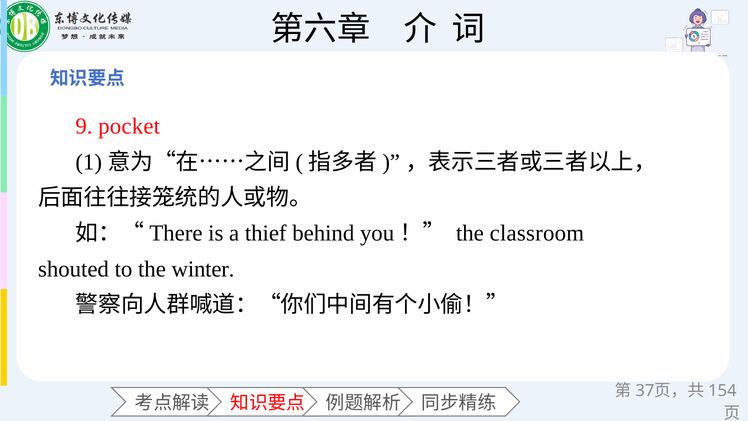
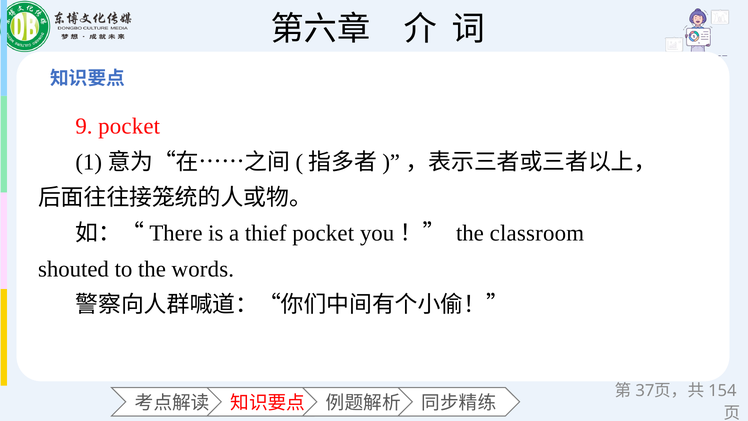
thief behind: behind -> pocket (323, 233)
winter: winter -> words (203, 269)
